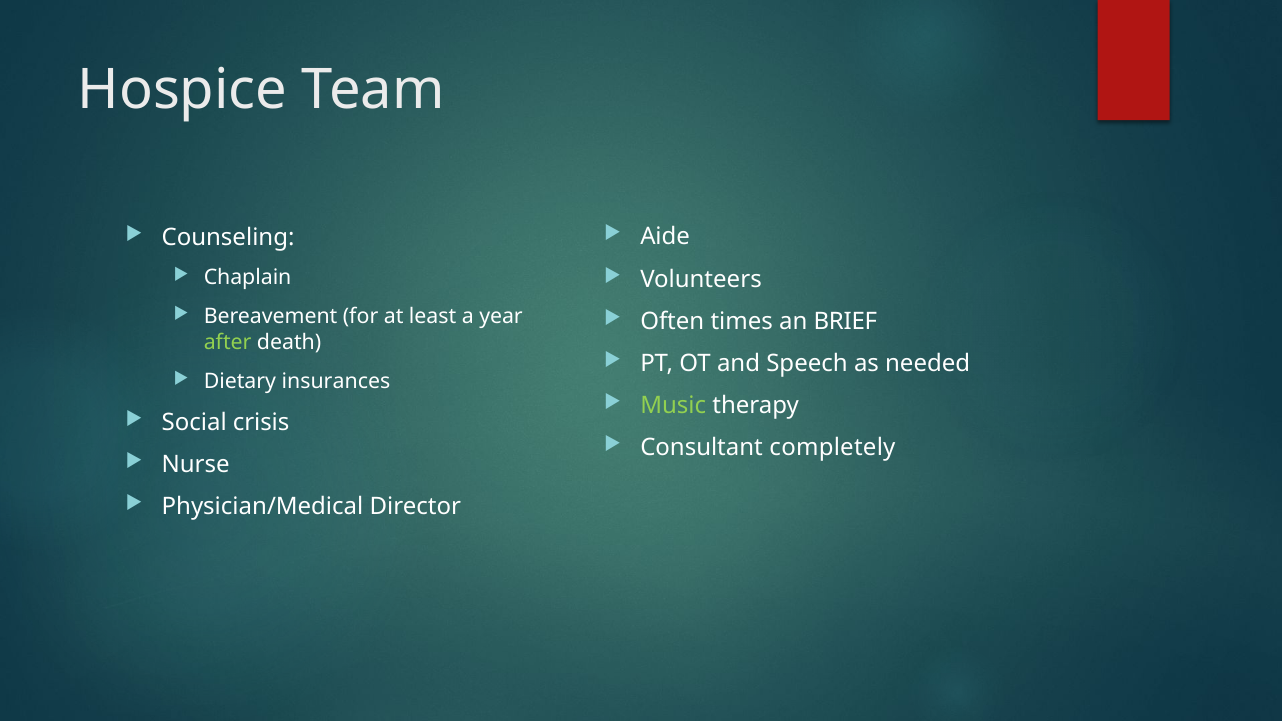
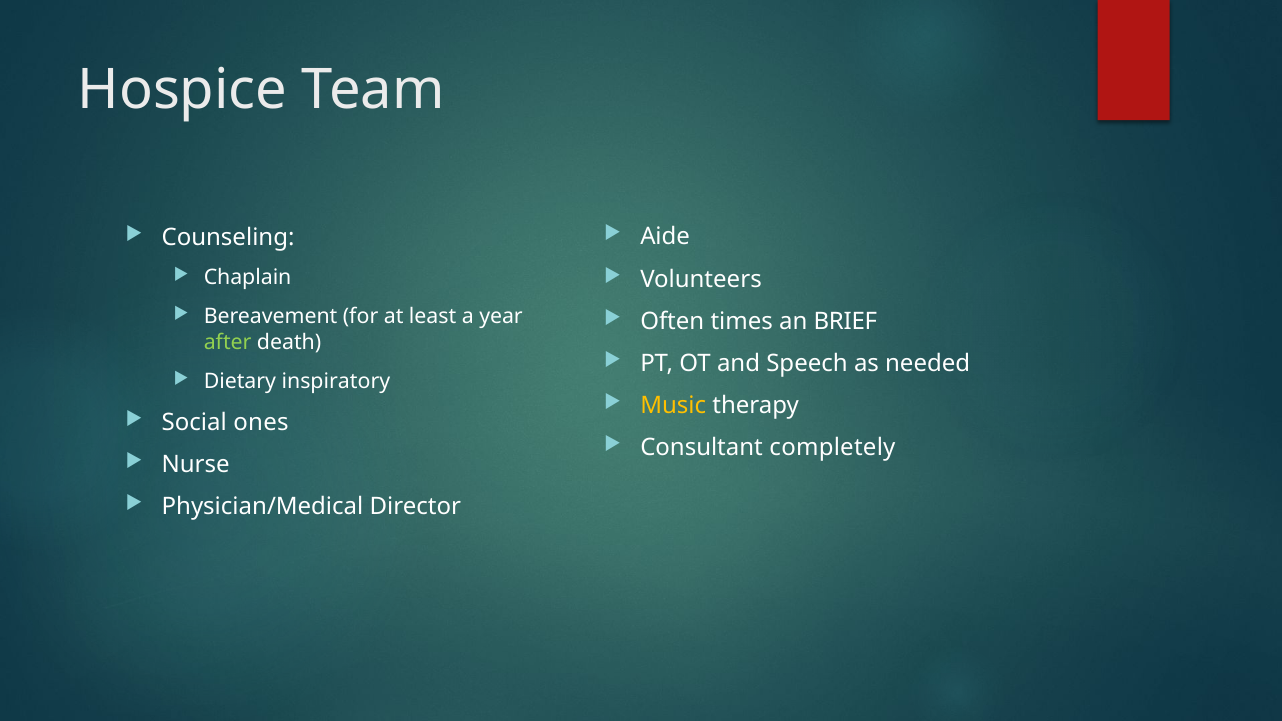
insurances: insurances -> inspiratory (336, 381)
Music colour: light green -> yellow (673, 406)
crisis: crisis -> ones (261, 422)
